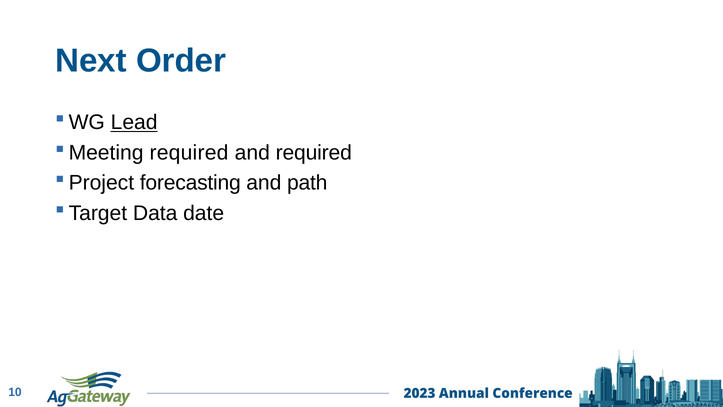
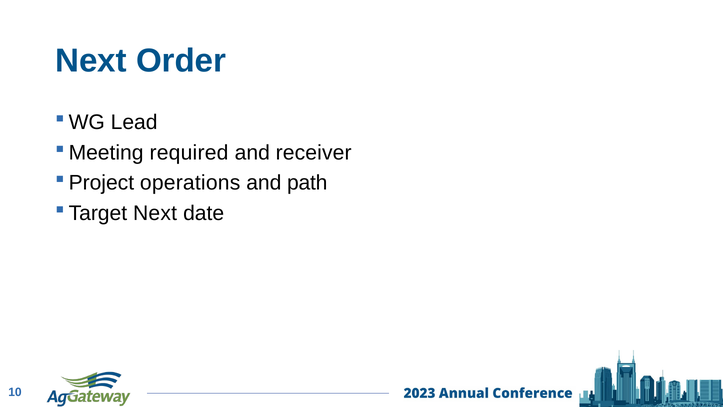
Lead underline: present -> none (134, 122)
and required: required -> receiver (314, 153)
forecasting: forecasting -> operations (190, 183)
Data: Data -> Next (155, 213)
